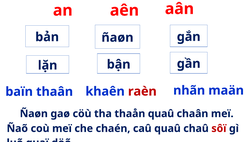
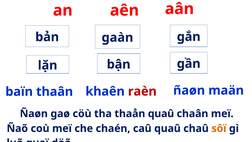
ñaøn: ñaøn -> gaàn (117, 37)
thaân nhãn: nhãn -> ñaøn (189, 90)
sôï colour: red -> orange (219, 128)
